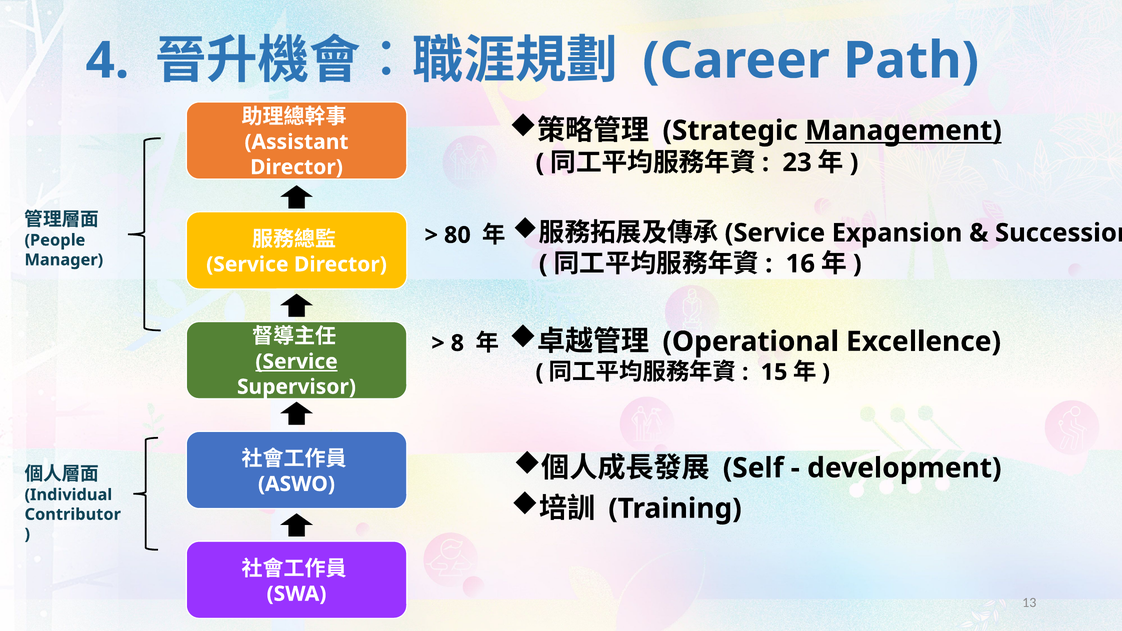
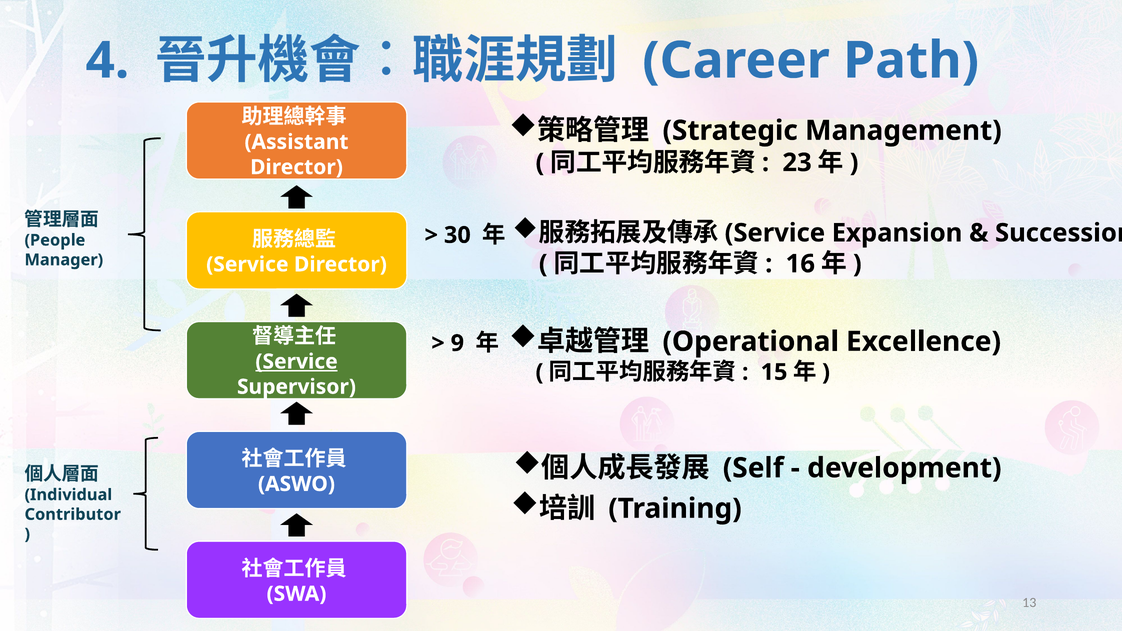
Management underline: present -> none (903, 131)
80: 80 -> 30 (457, 235)
8: 8 -> 9 (457, 343)
